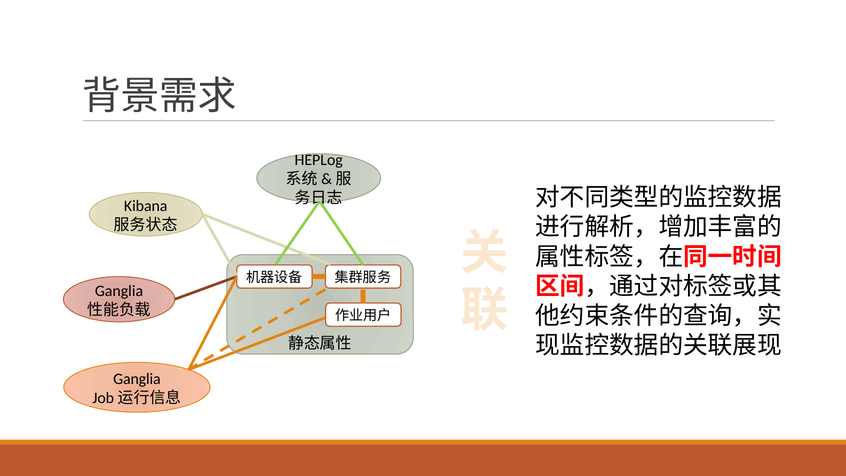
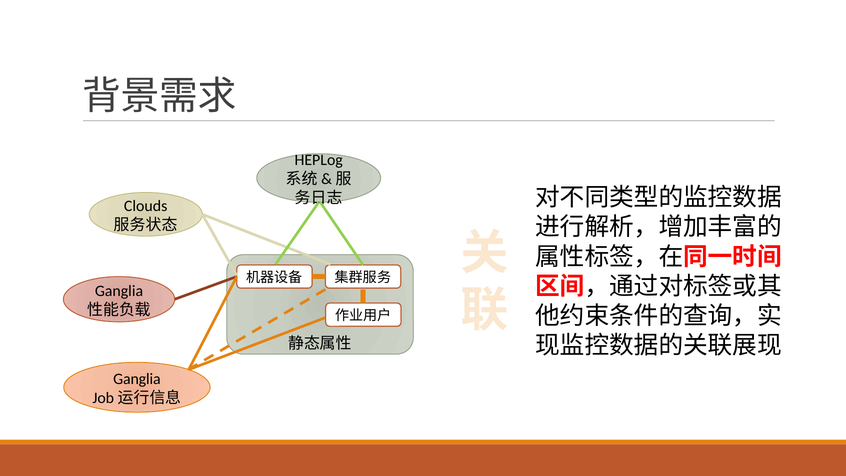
Kibana: Kibana -> Clouds (146, 206)
